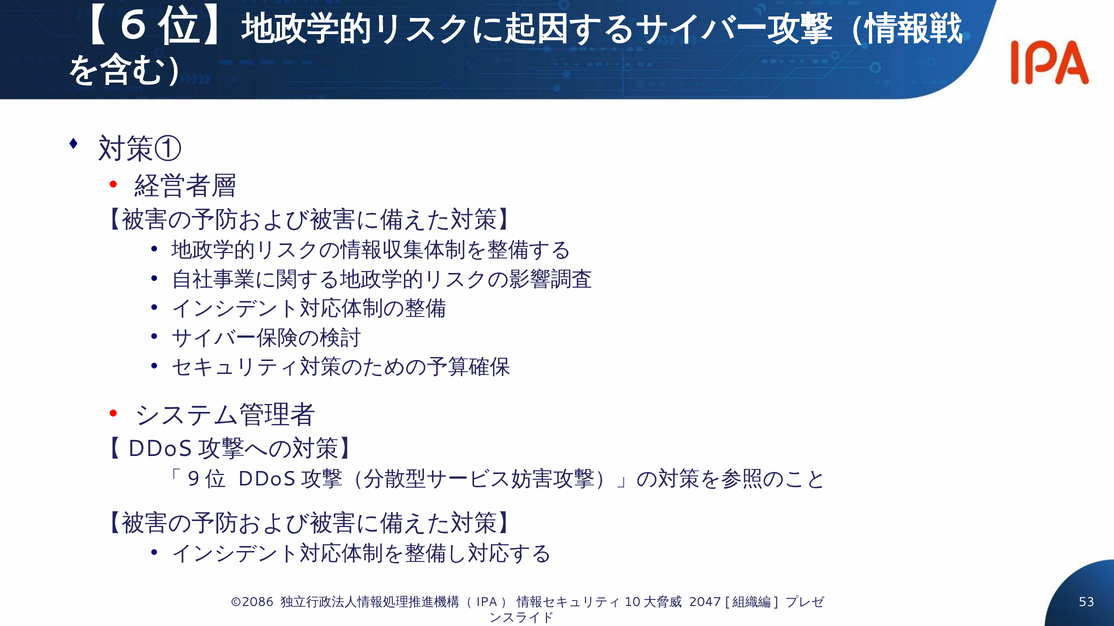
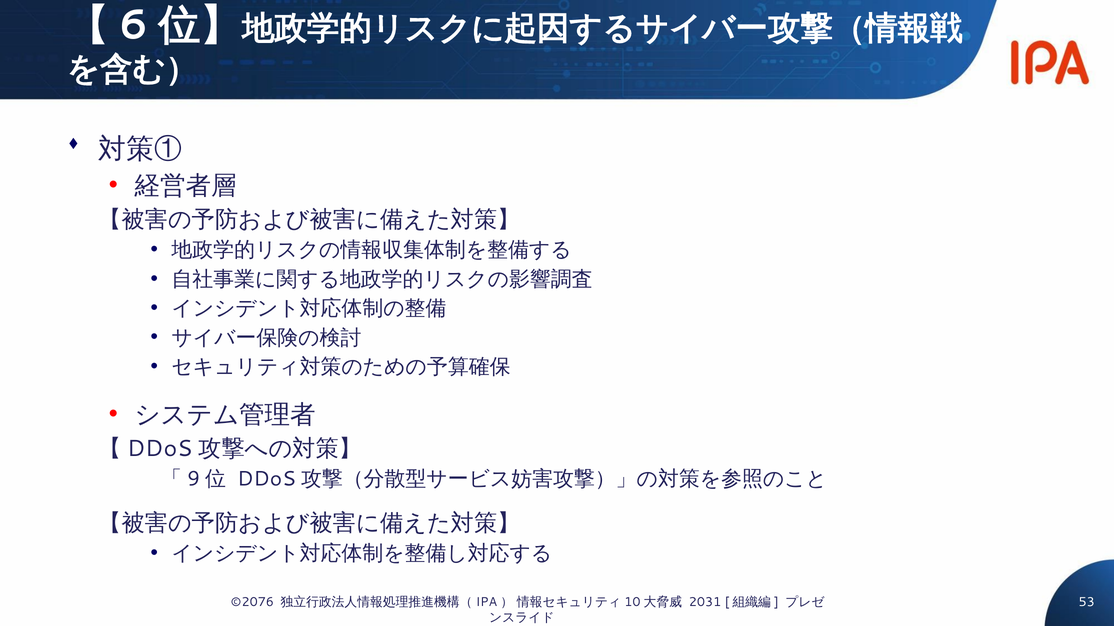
©2086: ©2086 -> ©2076 (252, 603)
2047: 2047 -> 2031 (705, 603)
